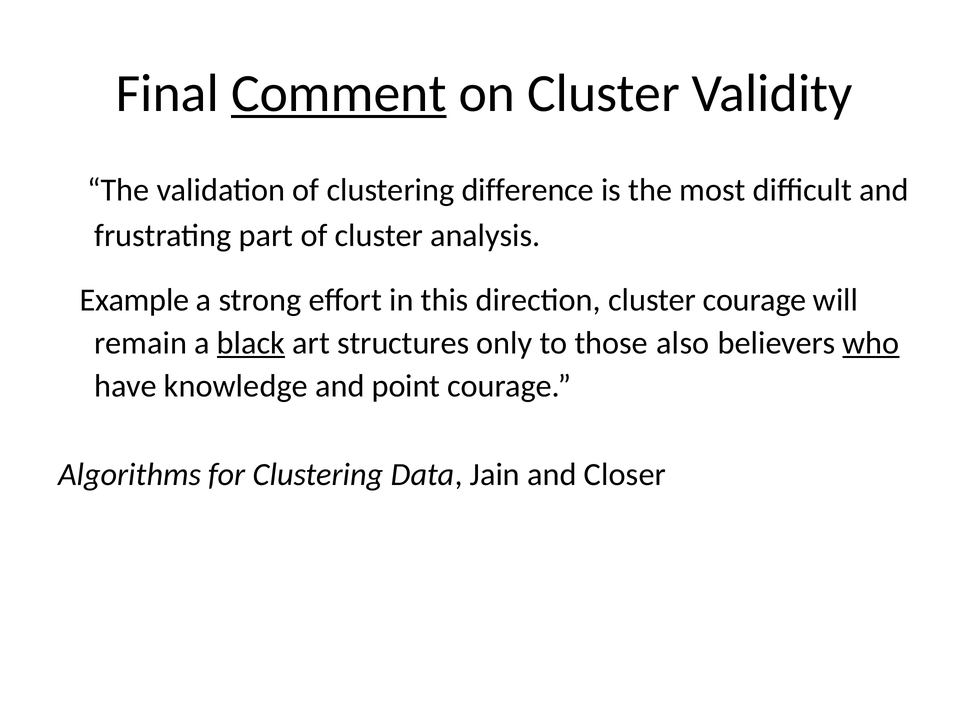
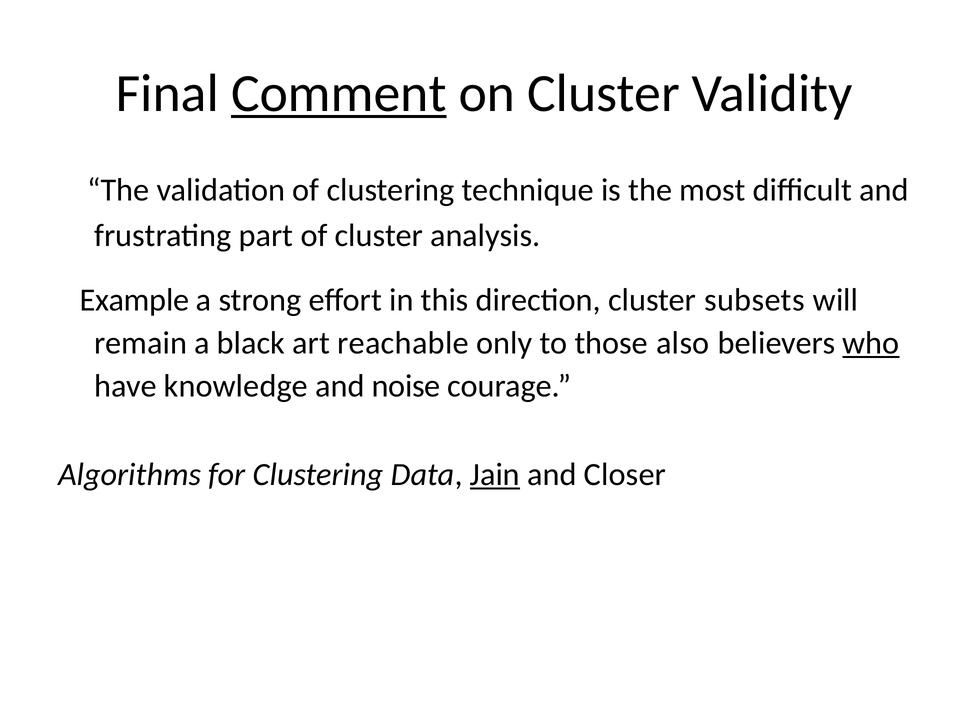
difference: difference -> technique (528, 190)
cluster courage: courage -> subsets (754, 300)
black underline: present -> none (251, 343)
structures: structures -> reachable (403, 343)
point: point -> noise (406, 386)
Jain underline: none -> present (495, 474)
